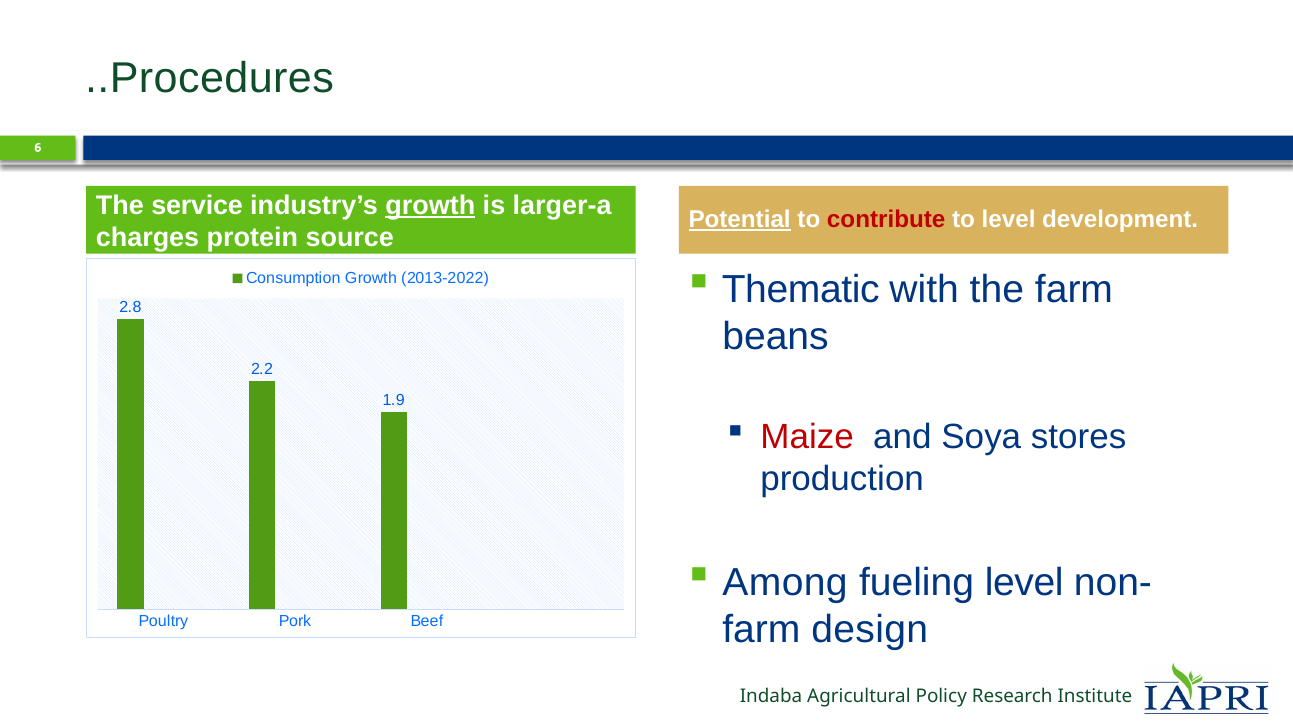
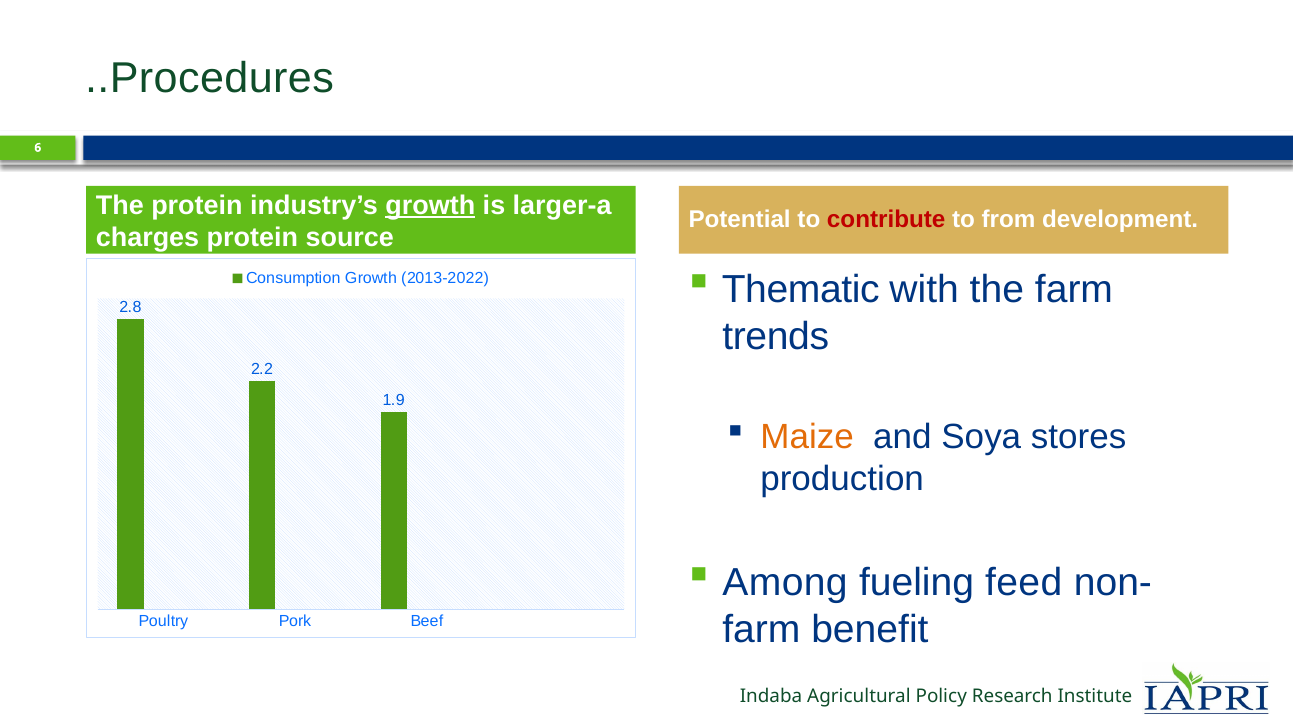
The service: service -> protein (197, 205)
Potential underline: present -> none (740, 220)
to level: level -> from (1009, 220)
beans: beans -> trends (776, 336)
Maize colour: red -> orange (807, 437)
fueling level: level -> feed (1024, 583)
design: design -> benefit (870, 630)
